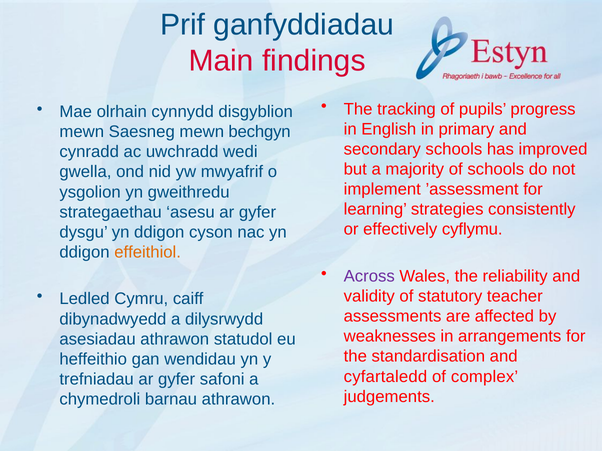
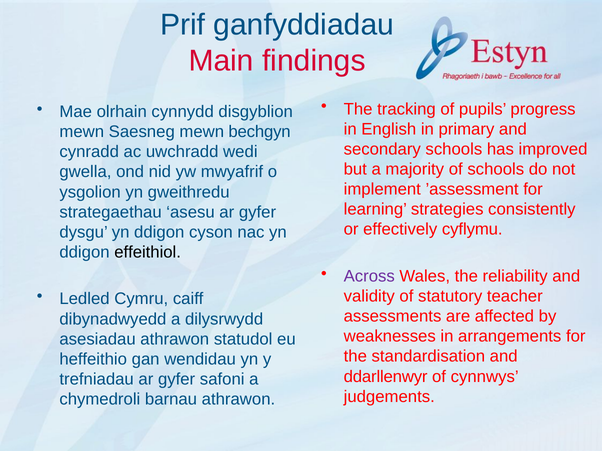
effeithiol colour: orange -> black (148, 252)
cyfartaledd: cyfartaledd -> ddarllenwyr (386, 377)
complex: complex -> cynnwys (485, 377)
